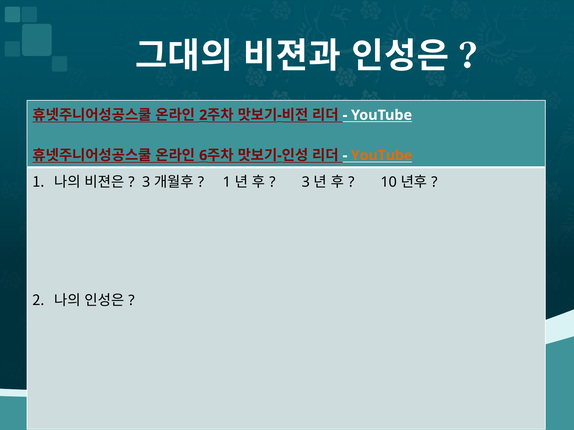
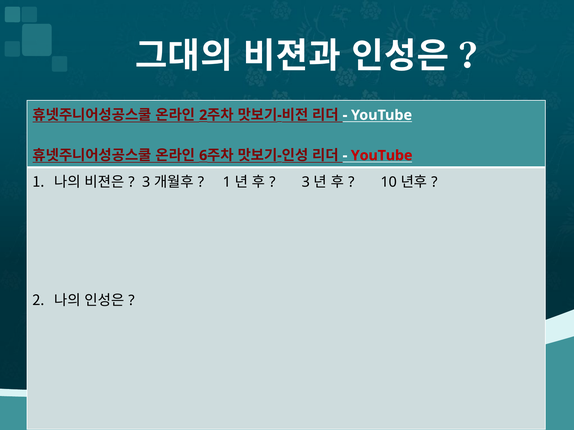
YouTube colour: orange -> red (382, 156)
